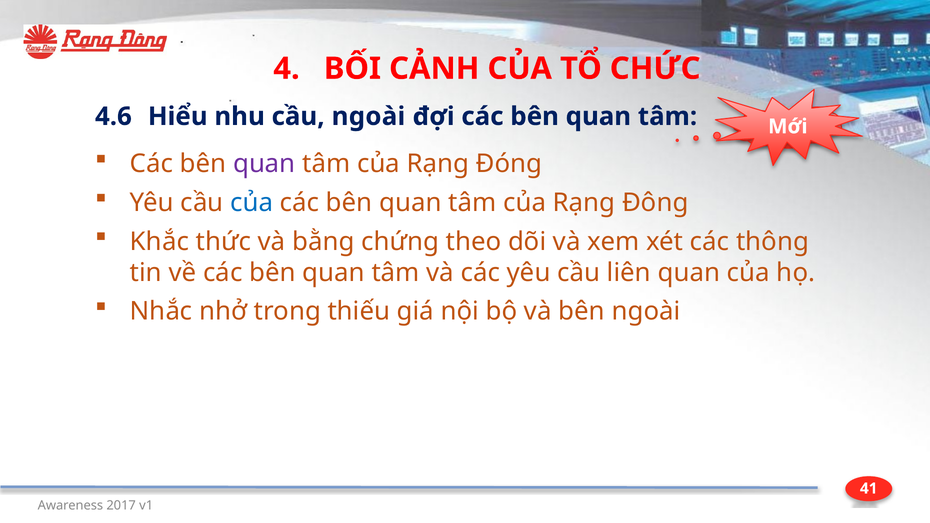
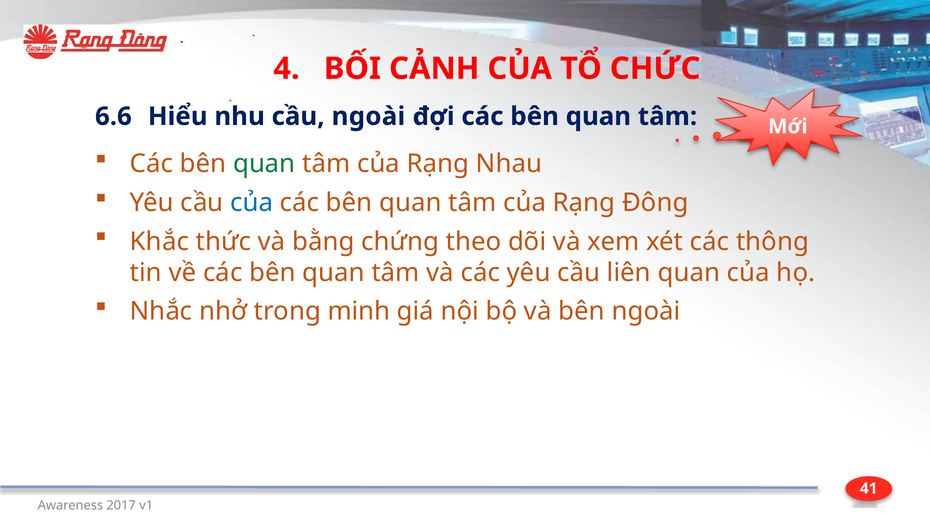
4.6: 4.6 -> 6.6 (113, 116)
quan colour: purple -> green (264, 164)
Đóng: Đóng -> Nhau (509, 164)
thiếu: thiếu -> minh (359, 311)
